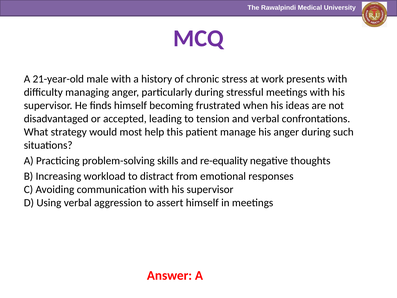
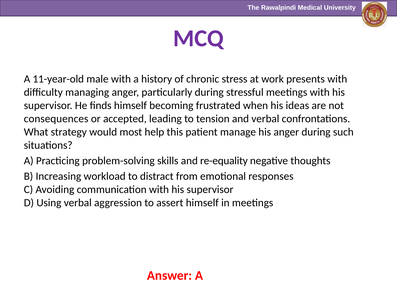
21-year-old: 21-year-old -> 11-year-old (58, 79)
disadvantaged: disadvantaged -> consequences (56, 119)
